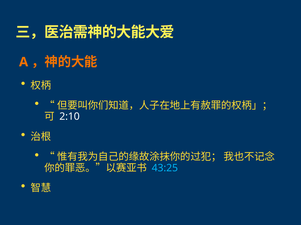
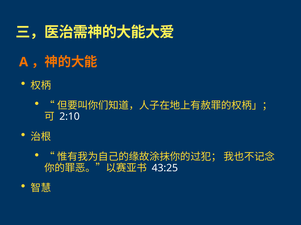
43:25 colour: light blue -> white (165, 168)
